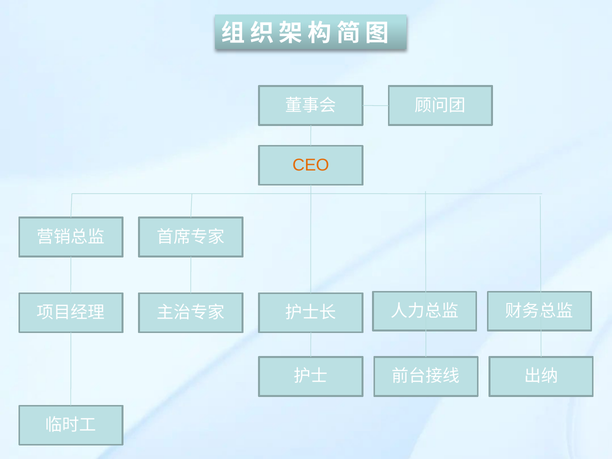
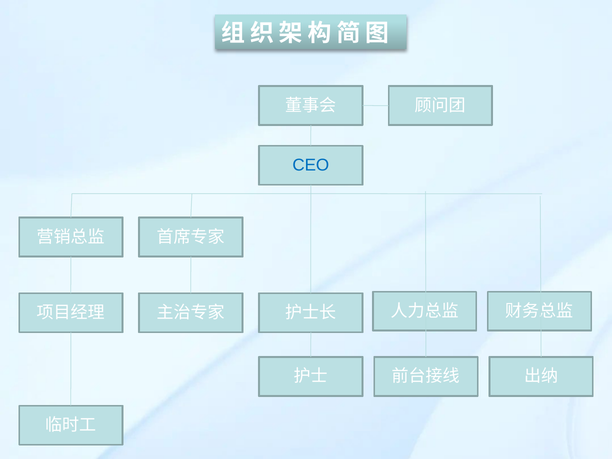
CEO colour: orange -> blue (311, 165)
